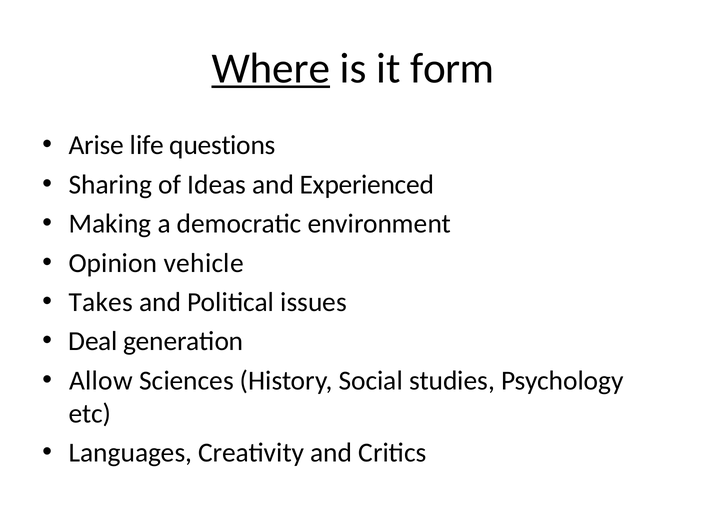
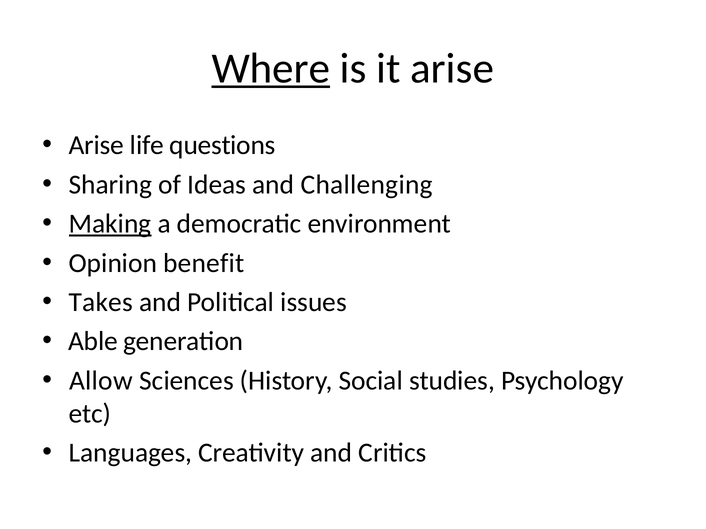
it form: form -> arise (452, 68)
Experienced: Experienced -> Challenging (367, 185)
Making underline: none -> present (110, 224)
vehicle: vehicle -> benefit (204, 263)
Deal: Deal -> Able (93, 342)
